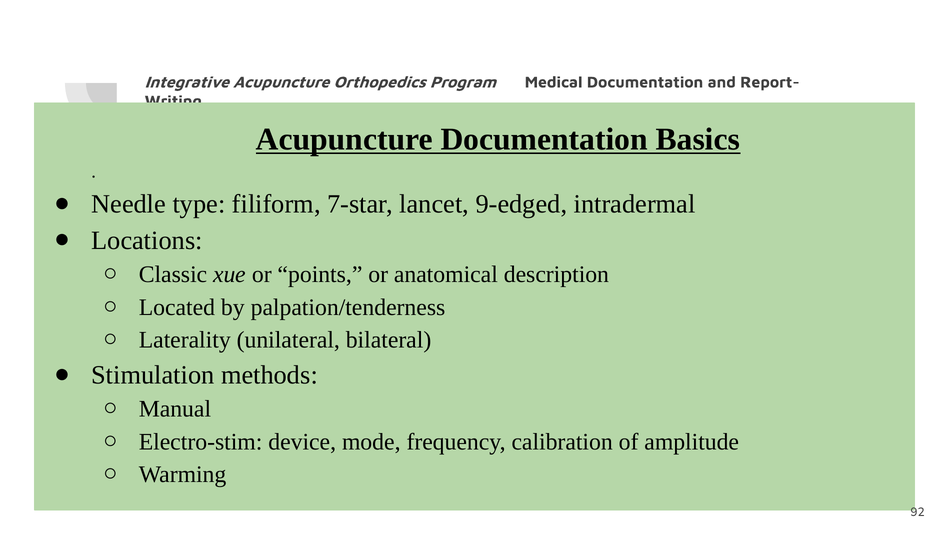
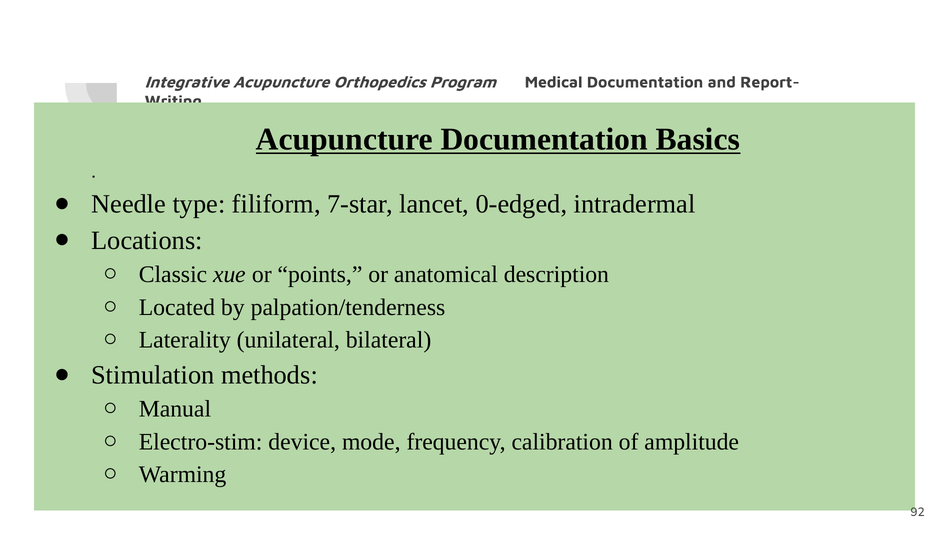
9-edged: 9-edged -> 0-edged (521, 204)
